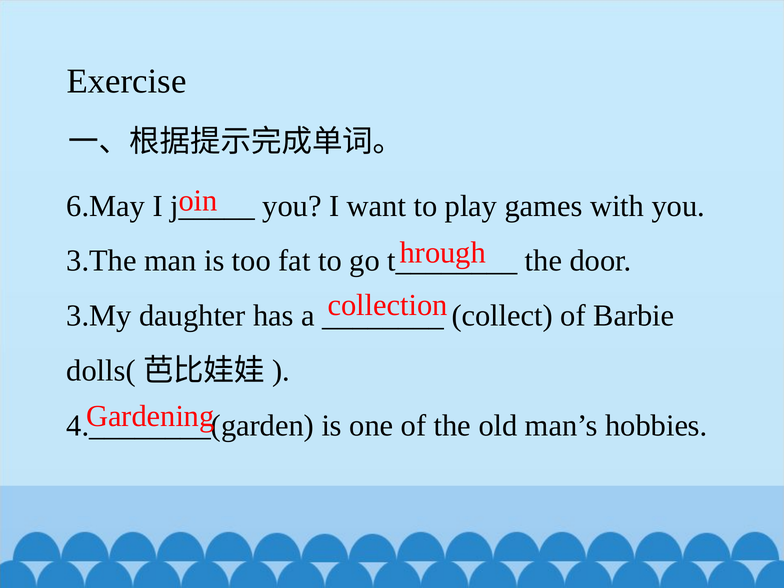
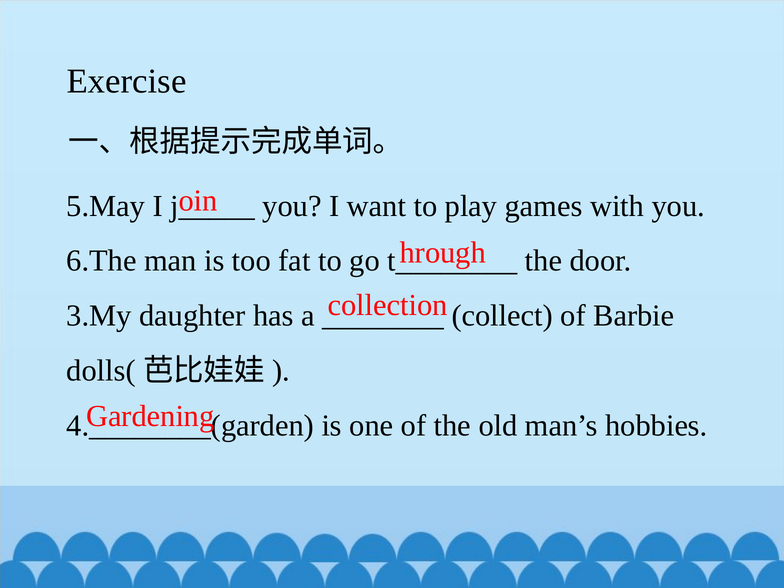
6.May: 6.May -> 5.May (106, 206)
3.The: 3.The -> 6.The (102, 261)
